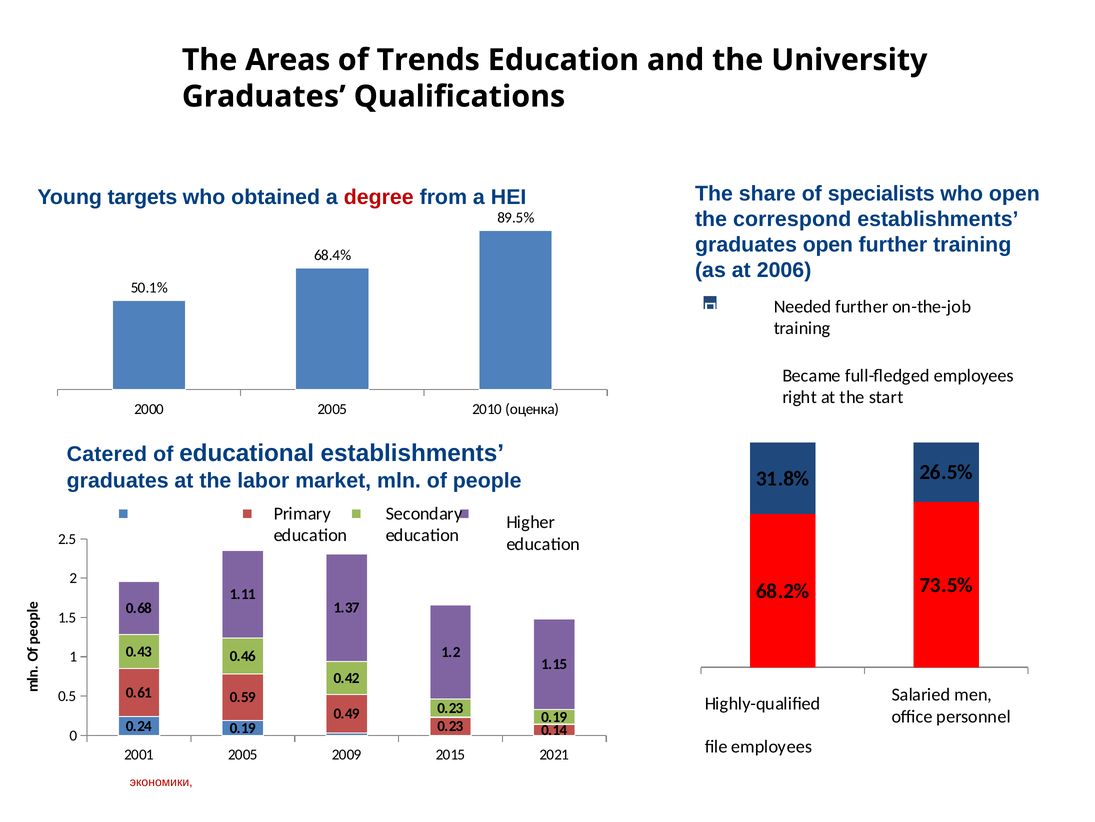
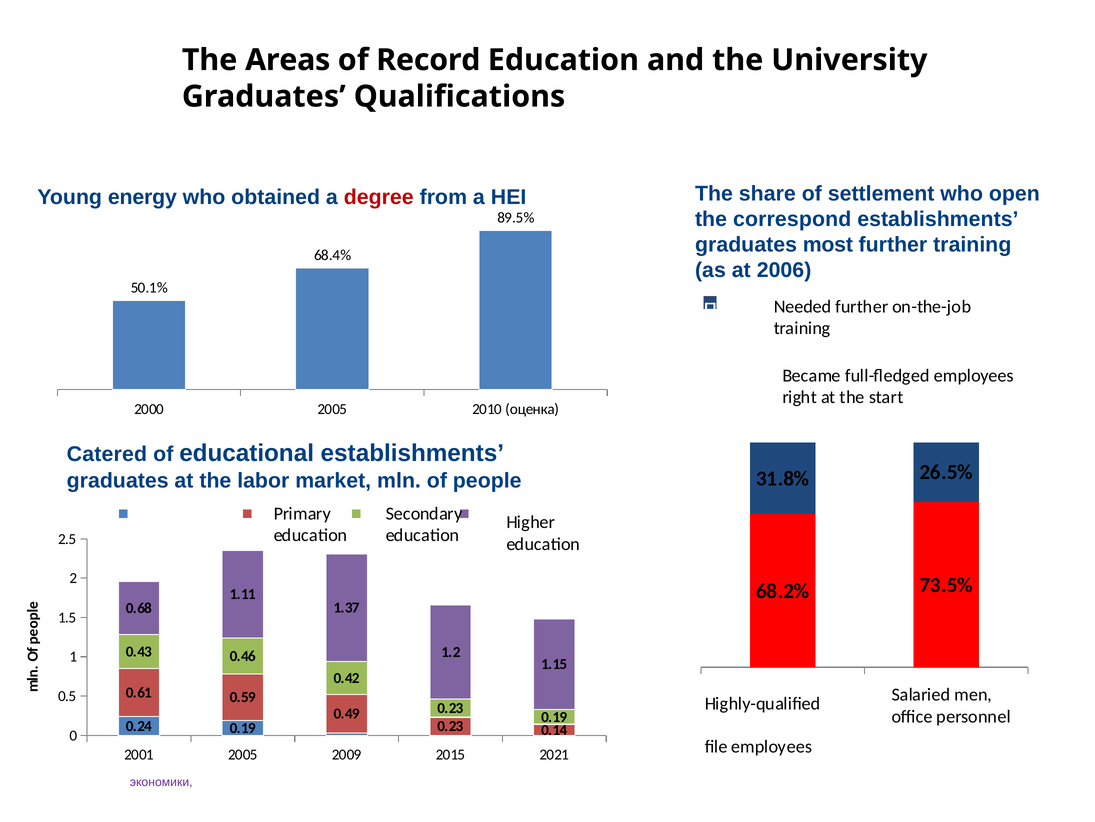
Trends: Trends -> Record (428, 60)
specialists: specialists -> settlement (881, 193)
targets: targets -> energy (142, 197)
graduates open: open -> most (828, 244)
экономики colour: red -> purple (161, 782)
